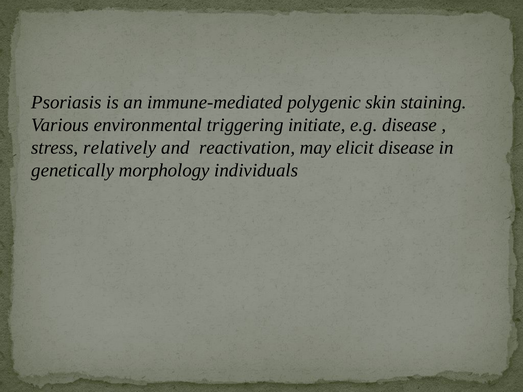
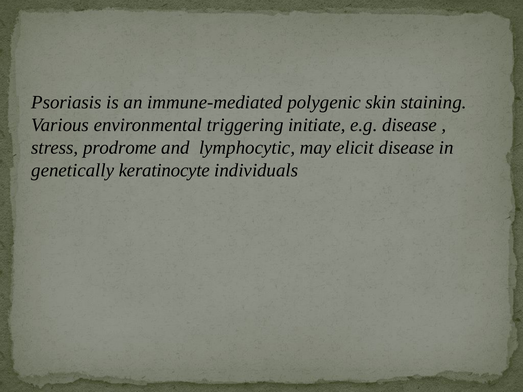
relatively: relatively -> prodrome (120, 148)
reactivation: reactivation -> lymphocytic (247, 148)
morphology: morphology -> keratinocyte (164, 170)
